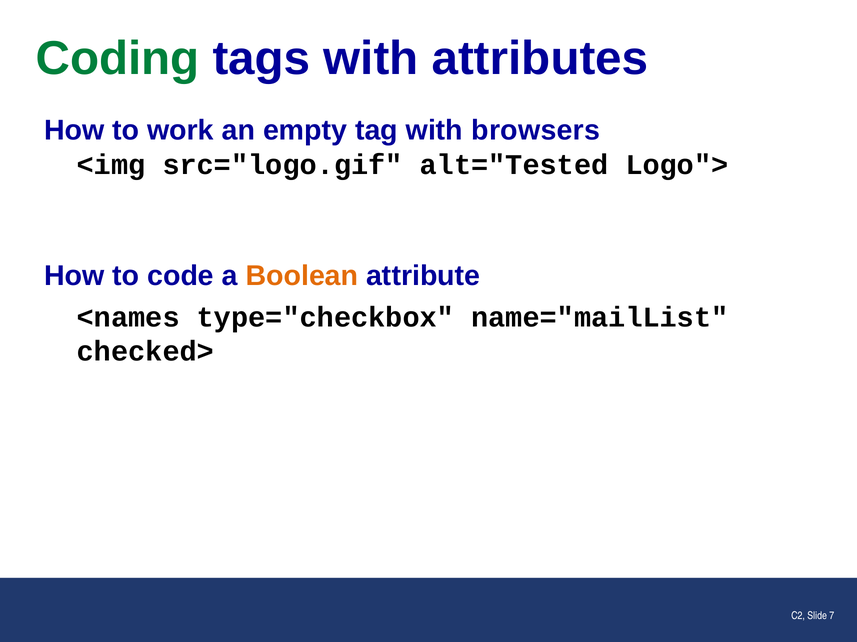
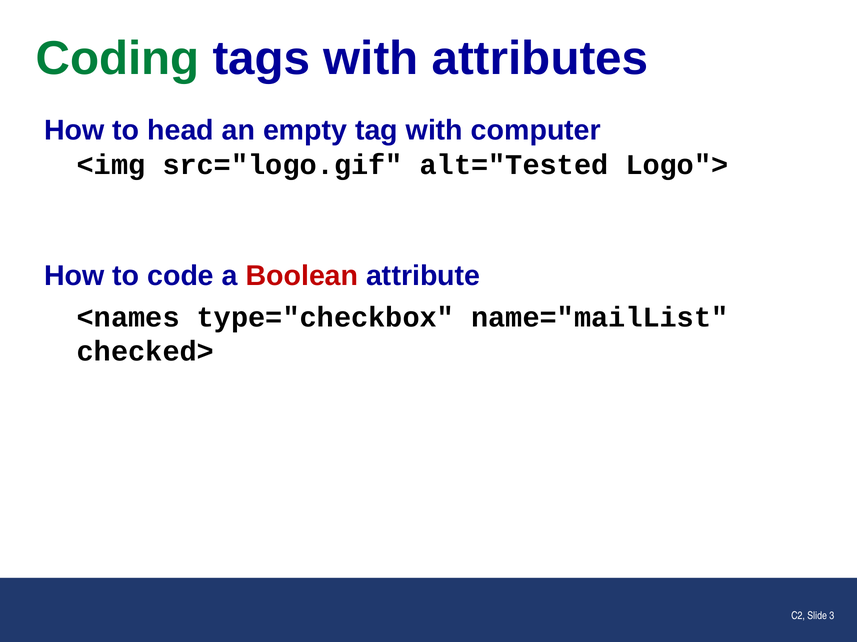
work: work -> head (181, 131)
browsers: browsers -> computer (536, 131)
Boolean colour: orange -> red (302, 276)
7: 7 -> 3 (832, 617)
